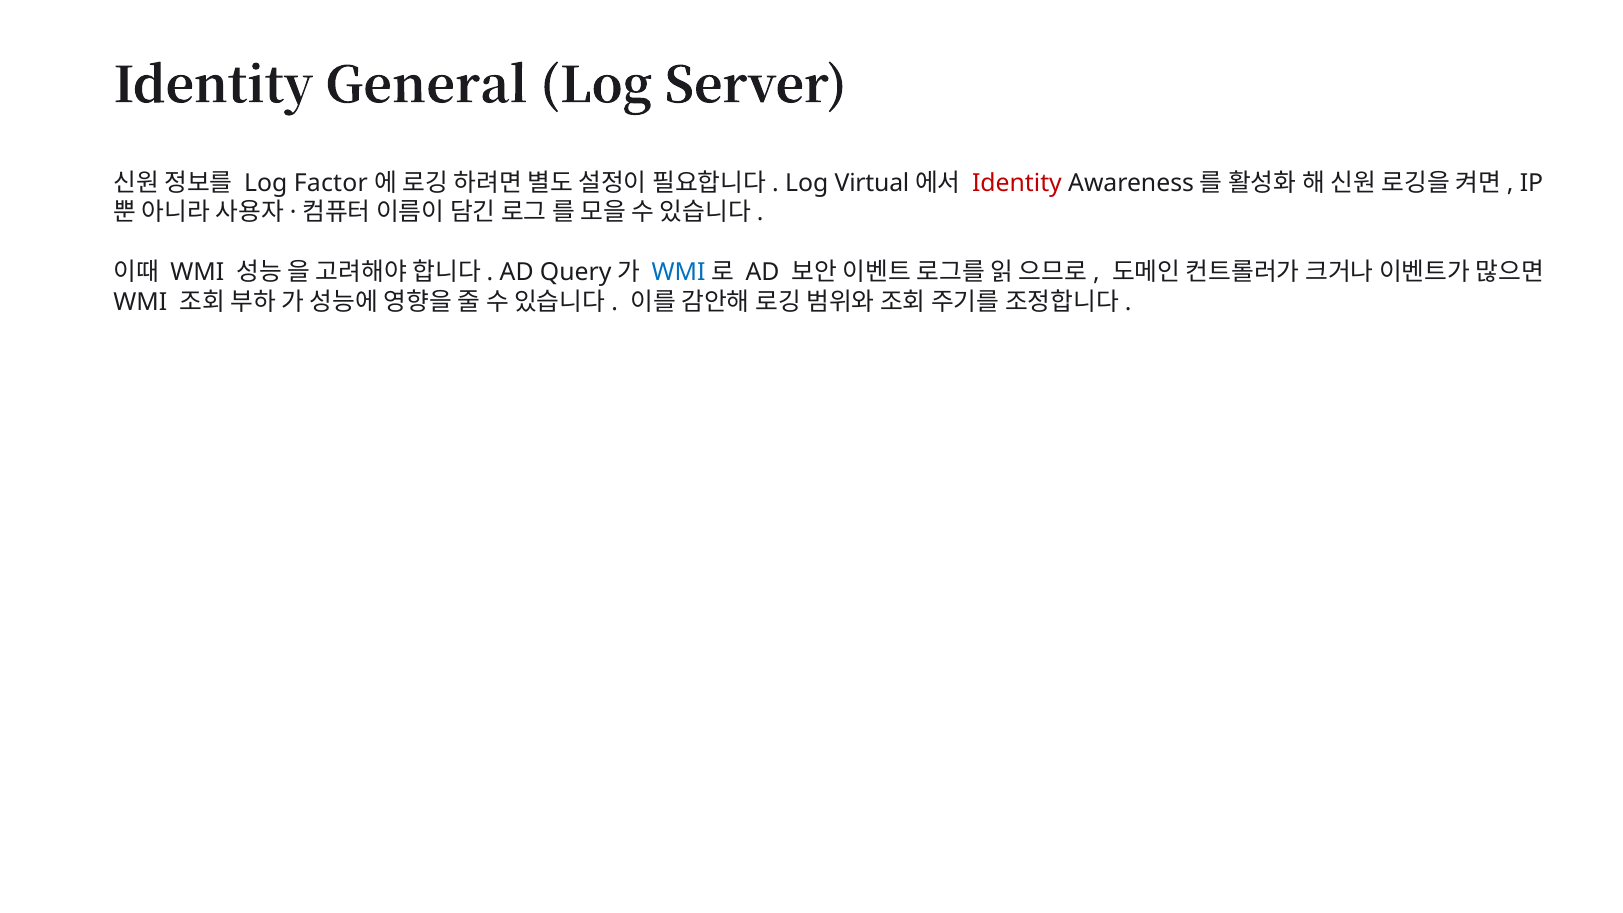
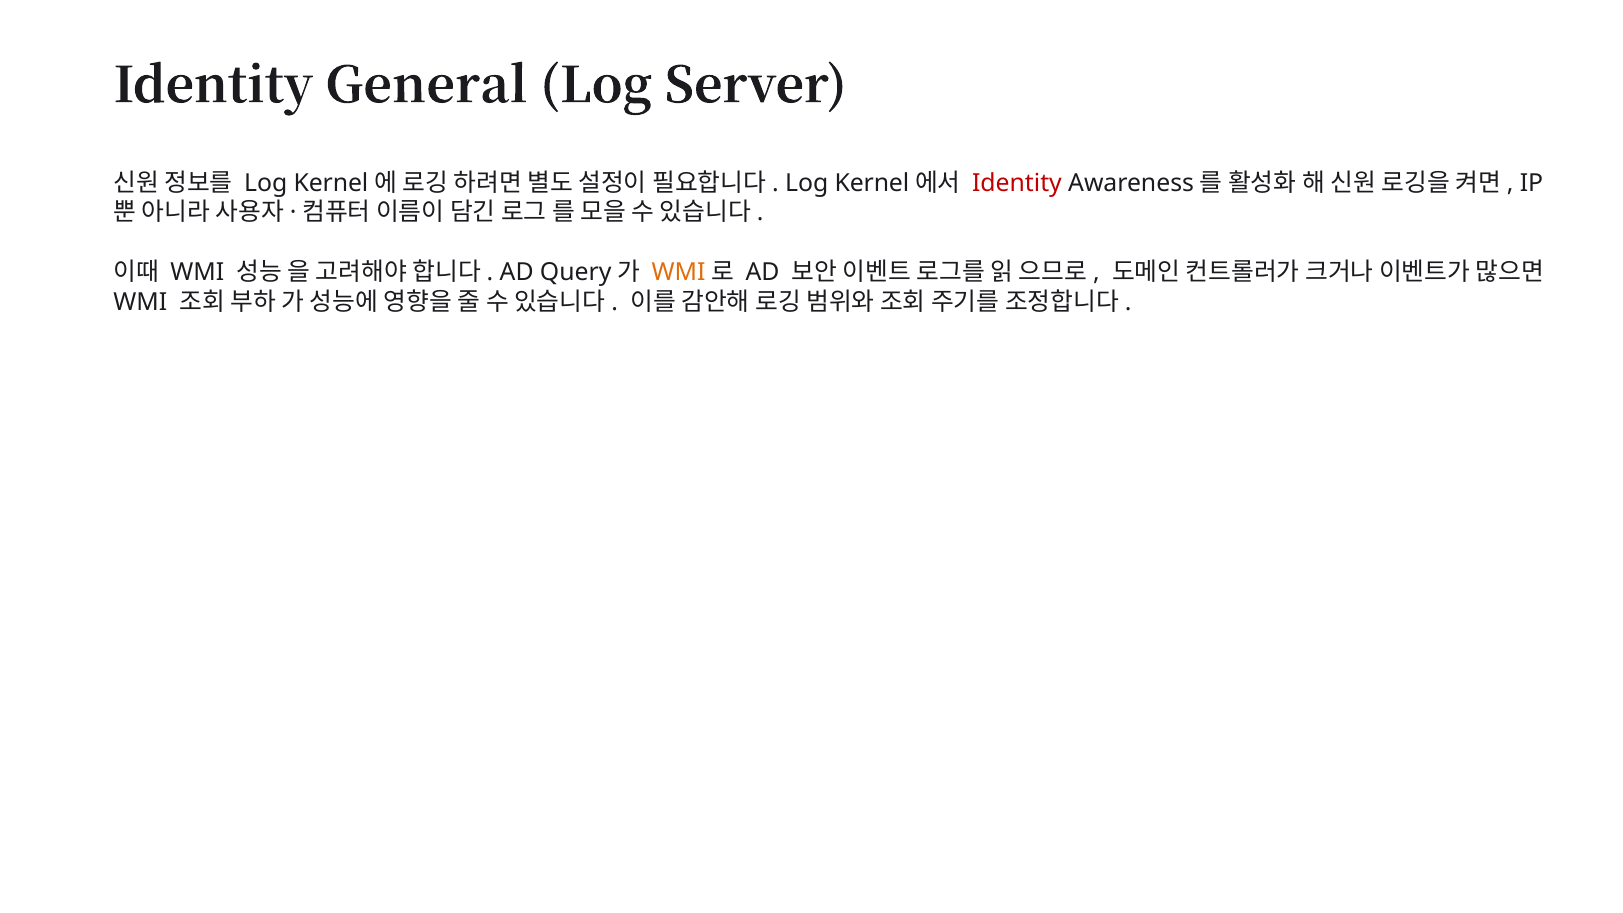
Factor: Factor -> Kernel (331, 183)
Virtual: Virtual -> Kernel (872, 183)
WMI colour: blue -> orange (679, 272)
